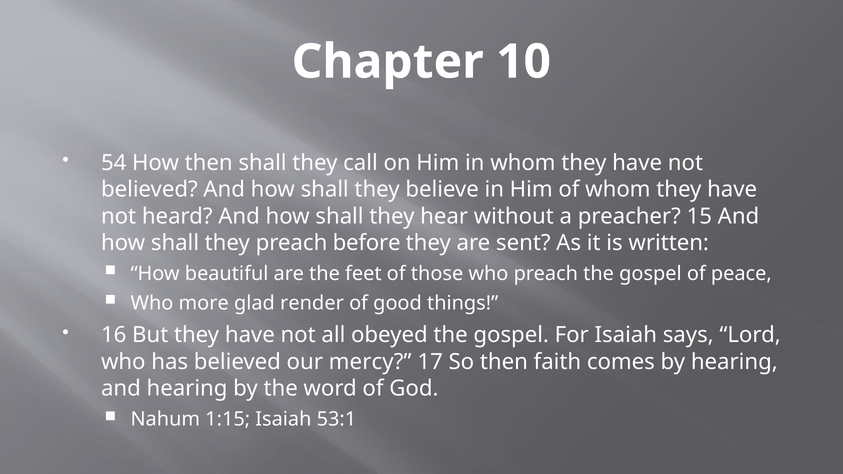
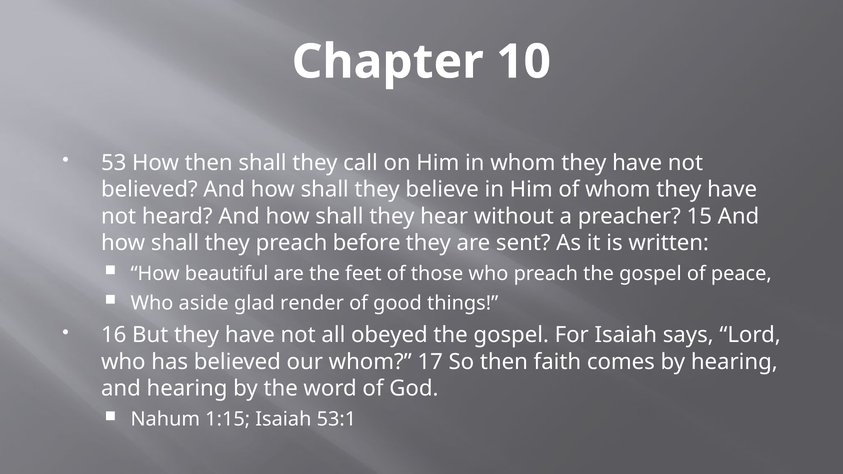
54: 54 -> 53 (114, 163)
more: more -> aside (204, 303)
our mercy: mercy -> whom (370, 362)
